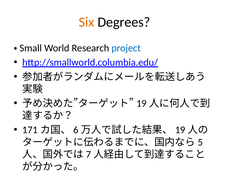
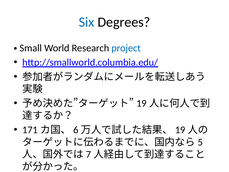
Six colour: orange -> blue (87, 22)
